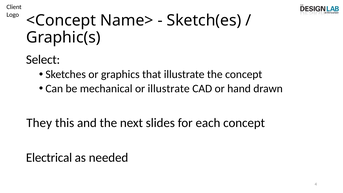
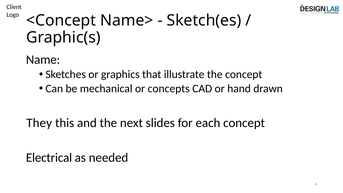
Select: Select -> Name (43, 60)
or illustrate: illustrate -> concepts (169, 89)
